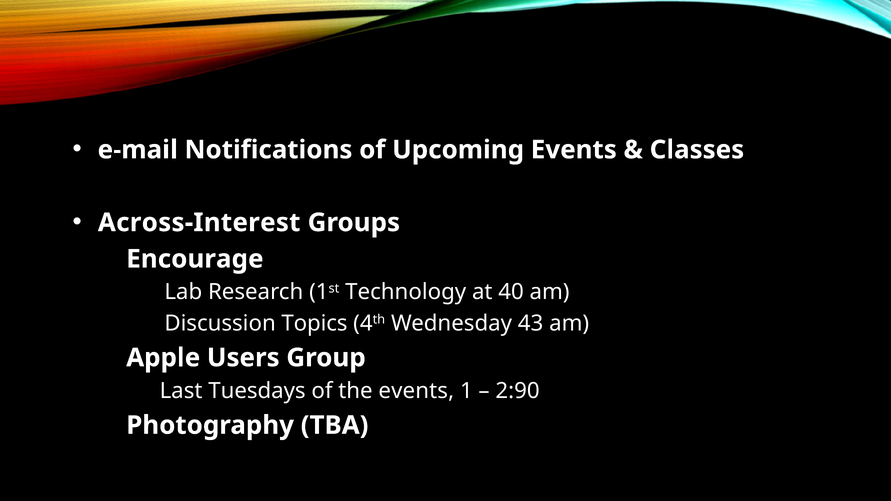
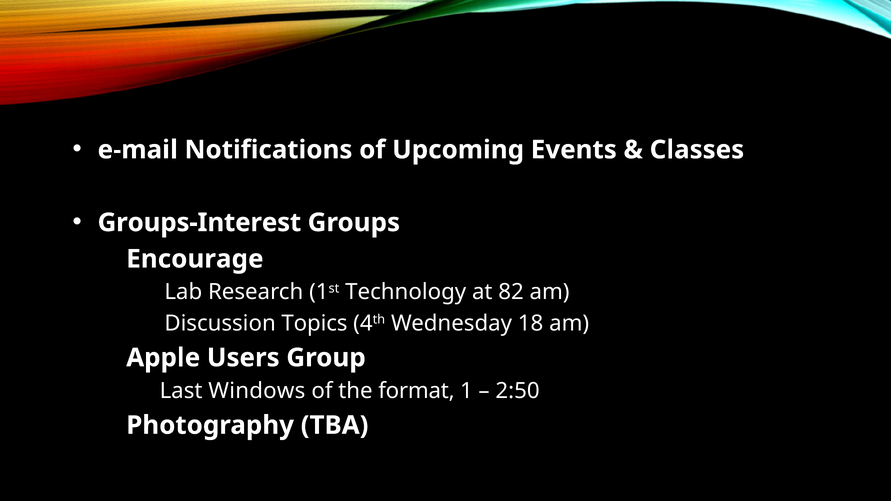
Across-Interest: Across-Interest -> Groups-Interest (199, 223)
40: 40 -> 82 (511, 292)
43: 43 -> 18 (531, 323)
Tuesdays: Tuesdays -> Windows (257, 391)
the events: events -> format (416, 391)
2:90: 2:90 -> 2:50 (518, 391)
